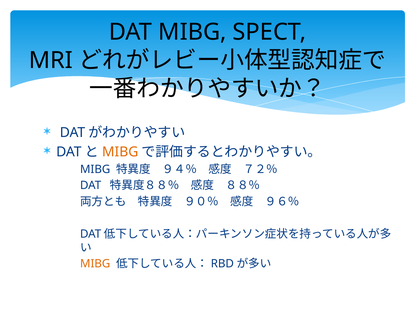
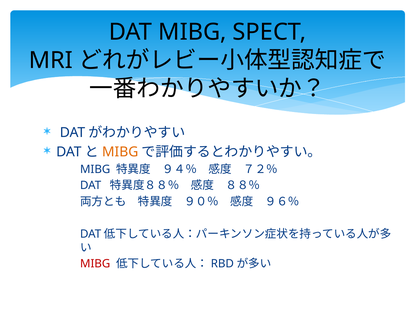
MIBG colour: orange -> red (95, 264)
